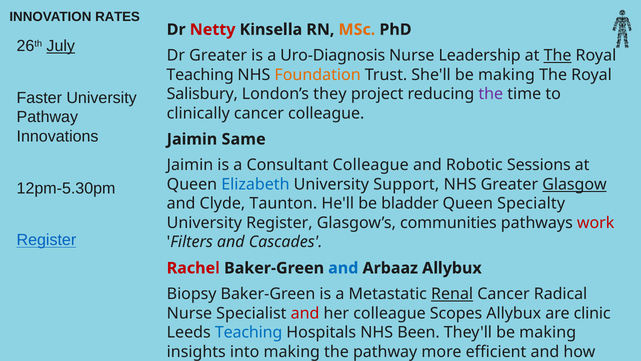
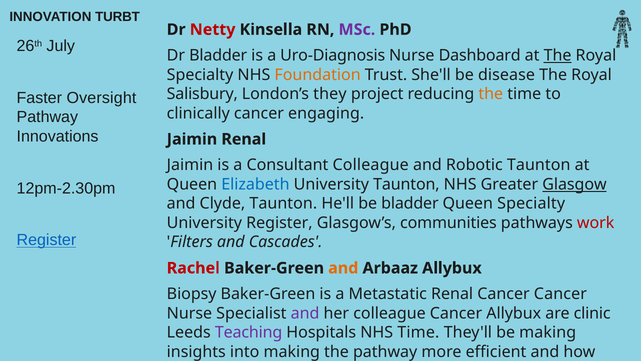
RATES: RATES -> TURBT (117, 17)
MSc colour: orange -> purple (357, 30)
July underline: present -> none (61, 46)
Dr Greater: Greater -> Bladder (218, 55)
Leadership: Leadership -> Dashboard (480, 55)
Teaching: Teaching -> Specialty (200, 75)
She'll be making: making -> disease (506, 75)
the colour: purple -> orange (491, 94)
Faster University: University -> Oversight (101, 98)
cancer colleague: colleague -> engaging (326, 113)
Jaimin Same: Same -> Renal (244, 139)
Robotic Sessions: Sessions -> Taunton (539, 165)
University Support: Support -> Taunton (406, 184)
12pm-5.30pm: 12pm-5.30pm -> 12pm-2.30pm (66, 188)
and colour: blue -> orange (343, 268)
Renal underline: present -> none (452, 294)
Cancer Radical: Radical -> Cancer (560, 294)
and colour: red -> purple (305, 313)
colleague Scopes: Scopes -> Cancer (456, 313)
Teaching colour: blue -> purple (249, 332)
NHS Been: Been -> Time (418, 332)
